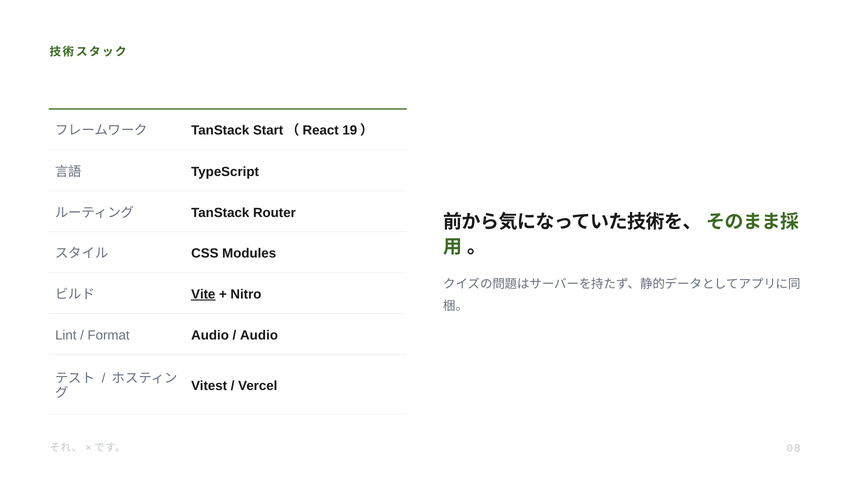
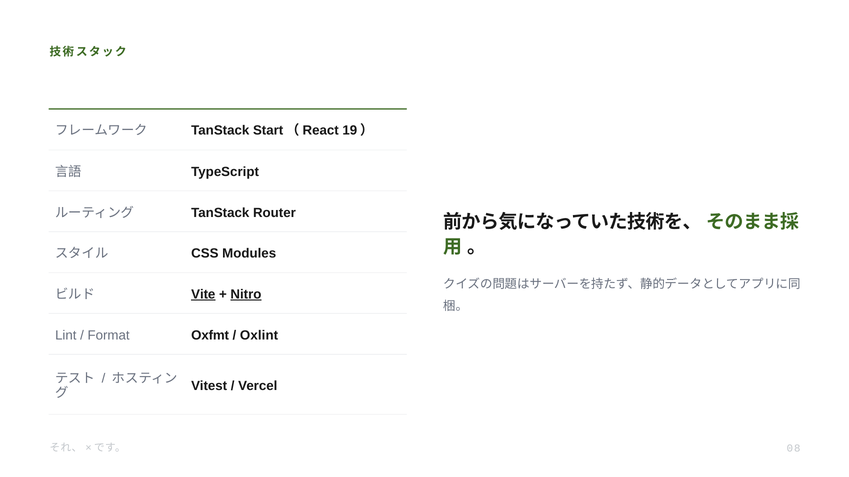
Nitro underline: none -> present (246, 295)
Format Audio: Audio -> Oxfmt (210, 336)
Audio: Audio -> Oxlint (259, 336)
